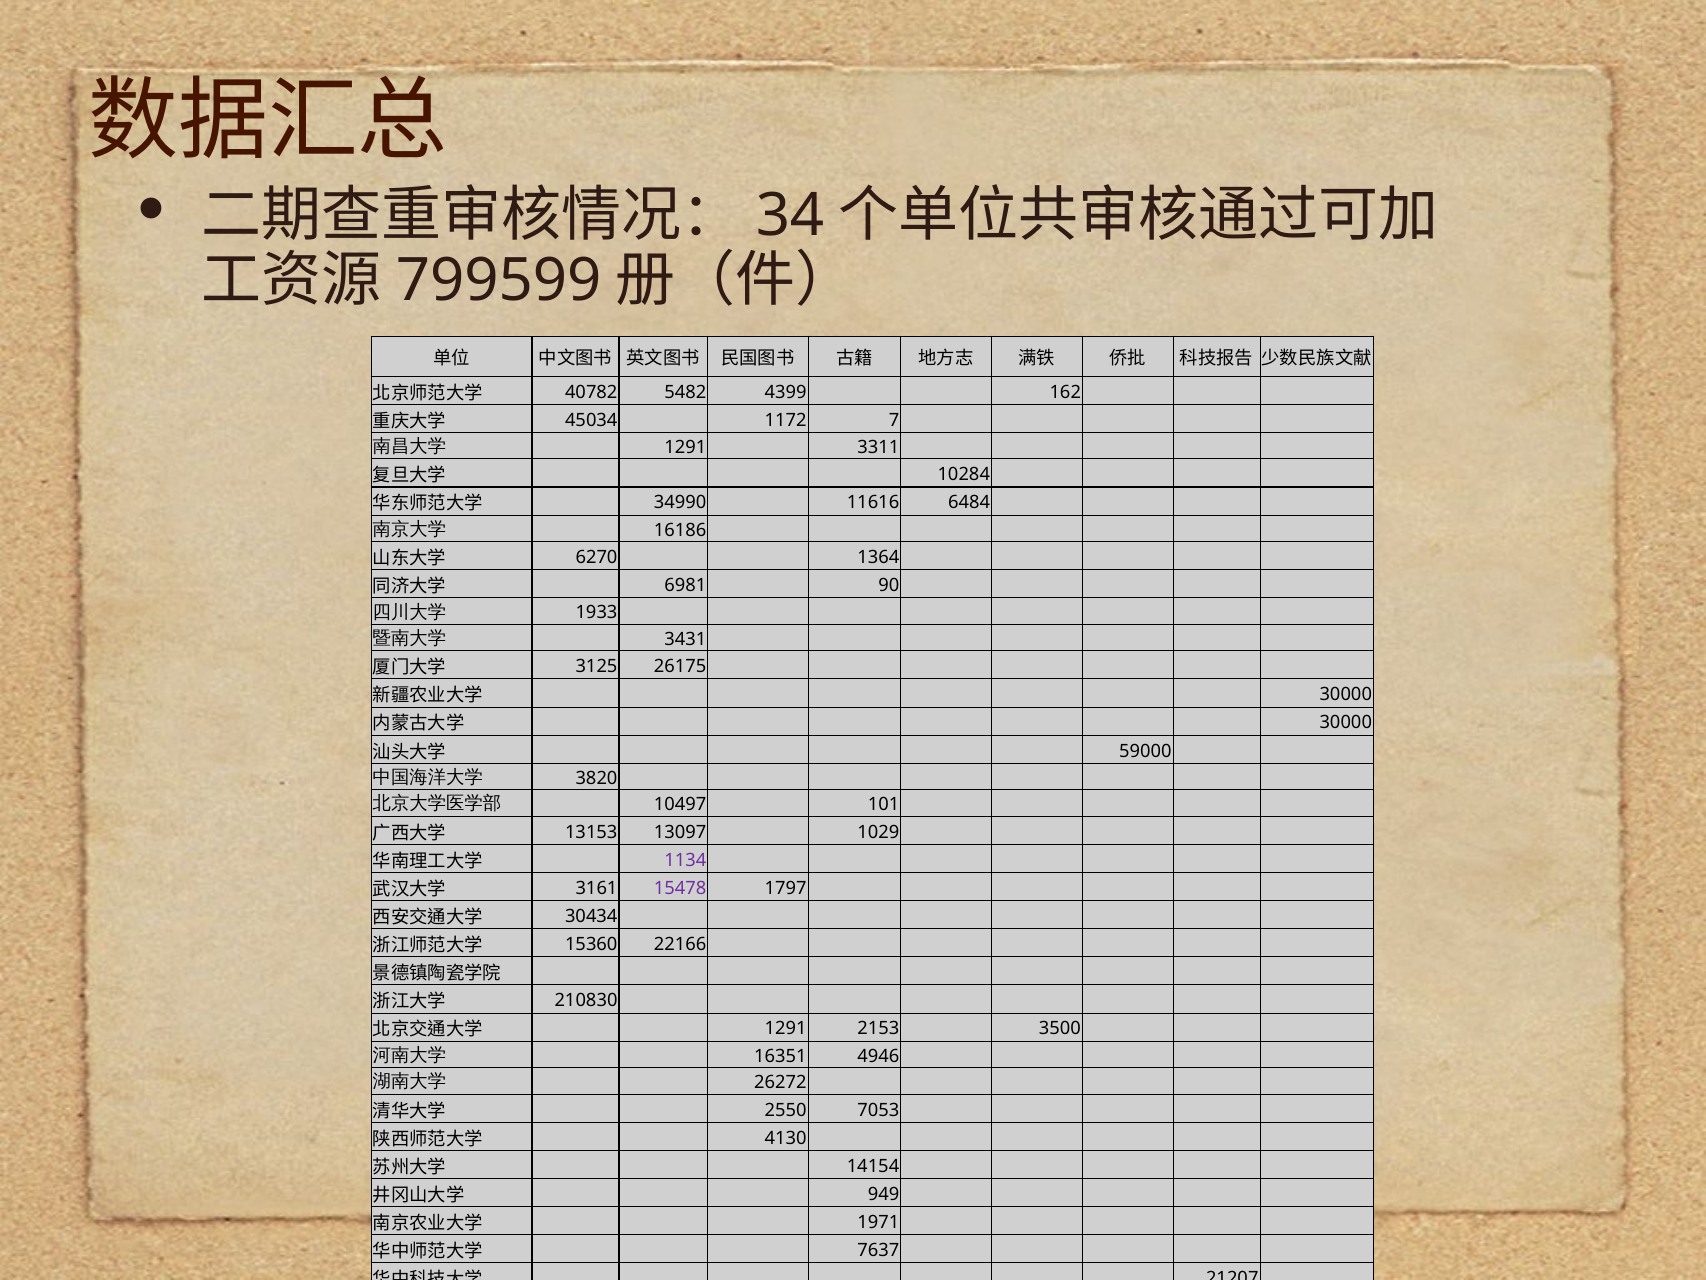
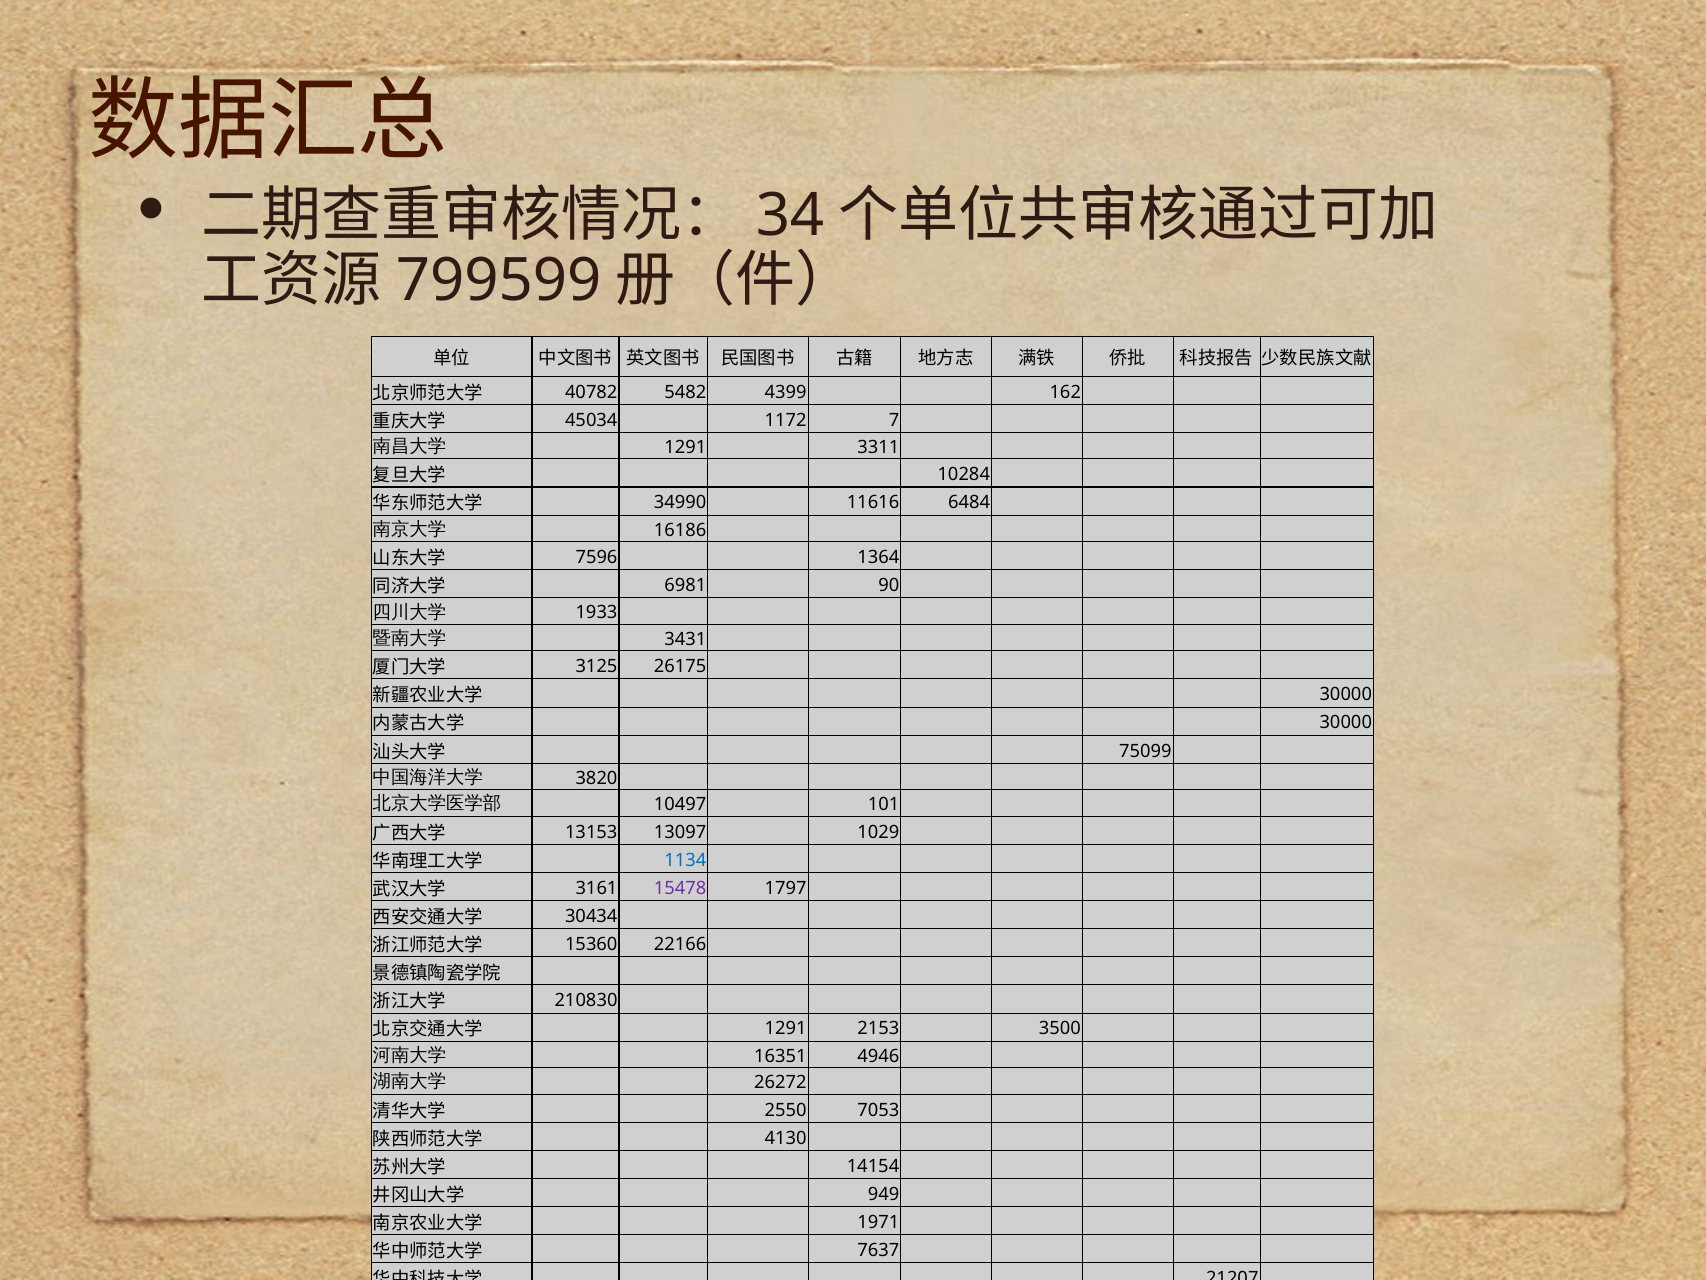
6270: 6270 -> 7596 (597, 557)
59000: 59000 -> 75099 (1145, 751)
1134 colour: purple -> blue (685, 860)
